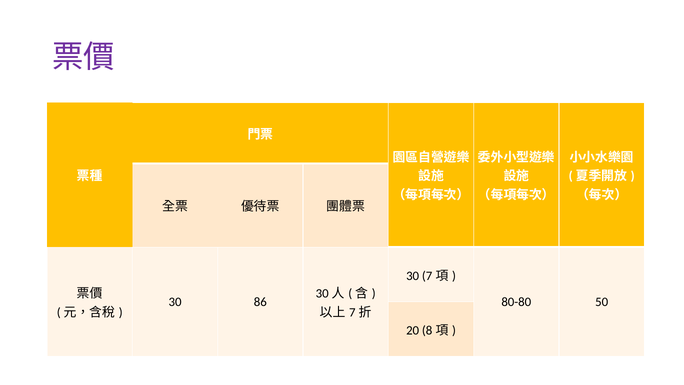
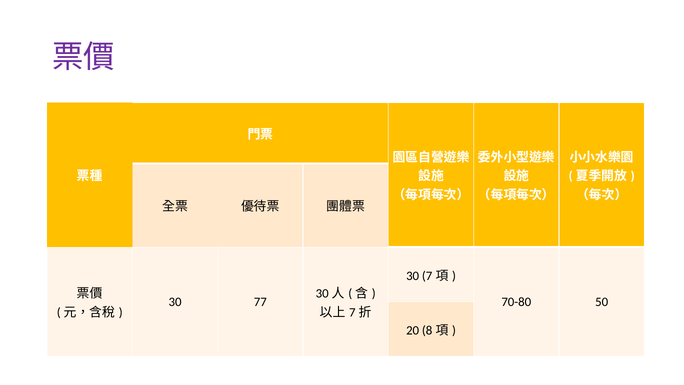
86: 86 -> 77 (260, 302)
80-80: 80-80 -> 70-80 (516, 302)
